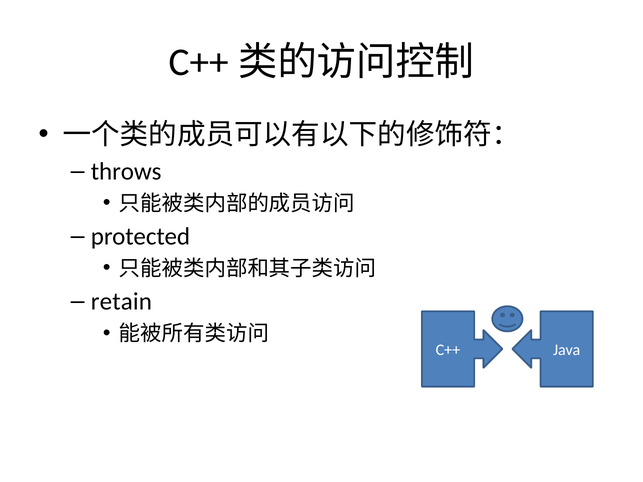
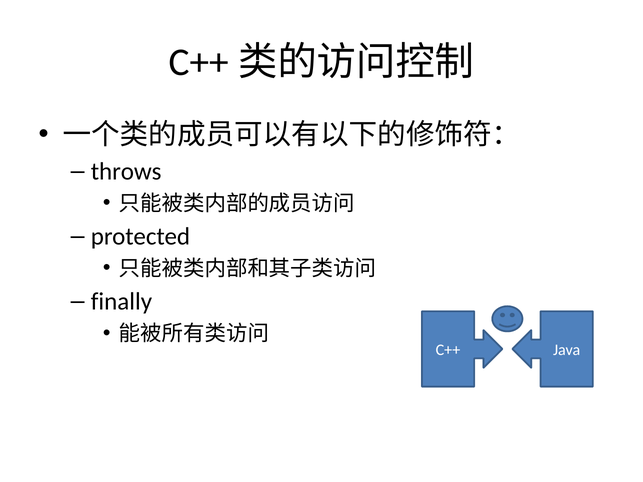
retain: retain -> finally (121, 302)
